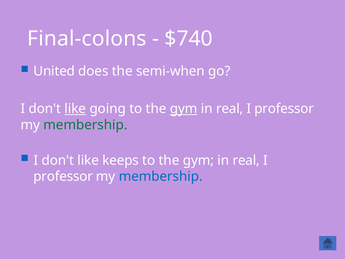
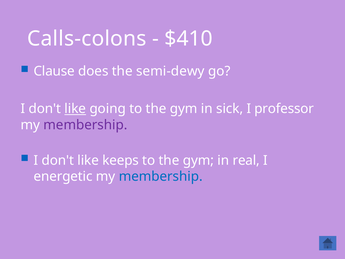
Final-colons: Final-colons -> Calls-colons (87, 39)
$740: $740 -> $410 (189, 39)
United: United -> Clause (54, 71)
semi-when: semi-when -> semi-dewy (170, 71)
gym underline: present -> none (184, 109)
real: real -> sick (230, 109)
membership colour: green -> purple (85, 125)
professor: professor -> energetic (63, 176)
